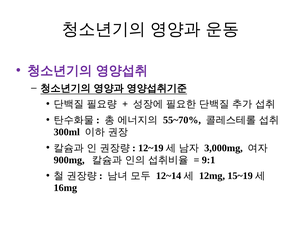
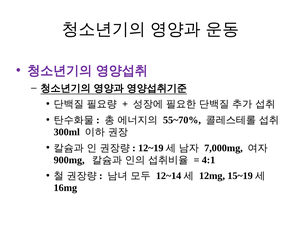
3,000mg: 3,000mg -> 7,000mg (224, 148)
9:1: 9:1 -> 4:1 (209, 160)
